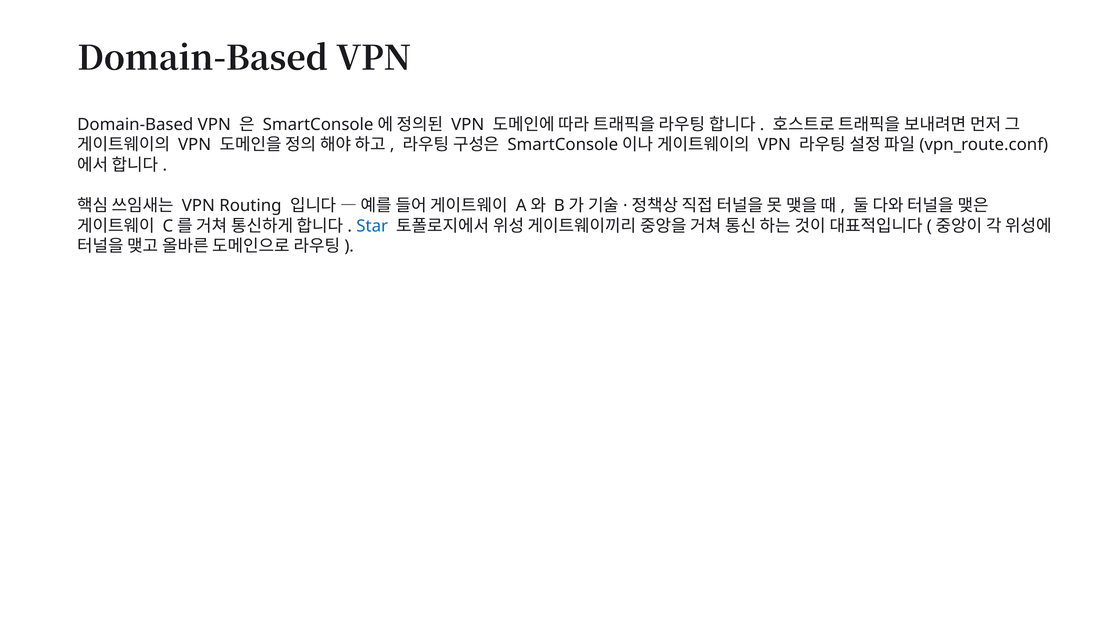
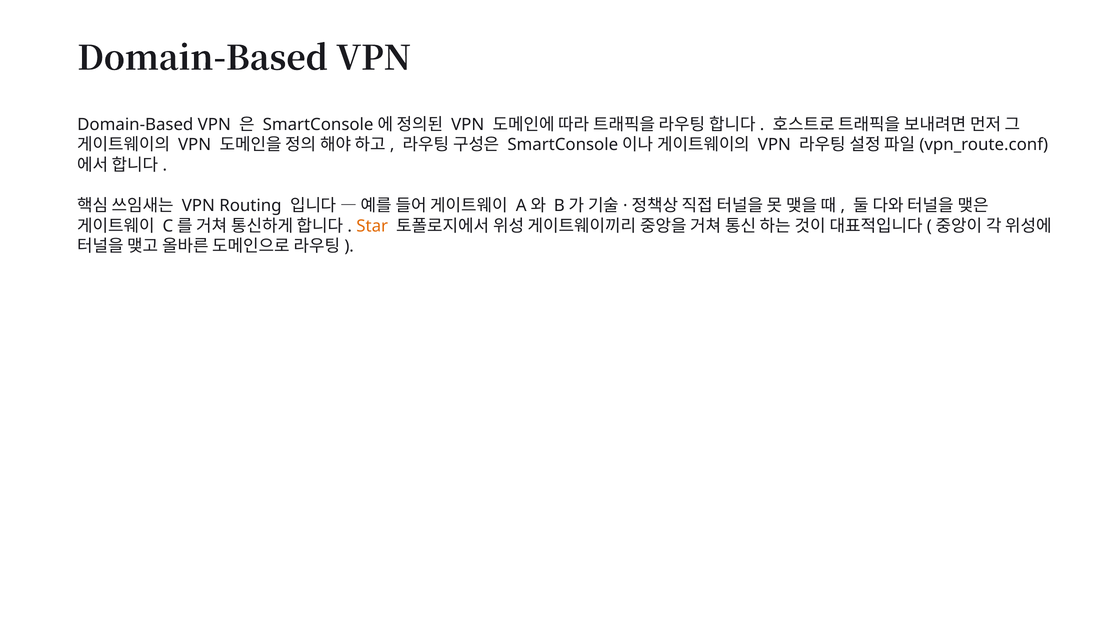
Star colour: blue -> orange (372, 226)
